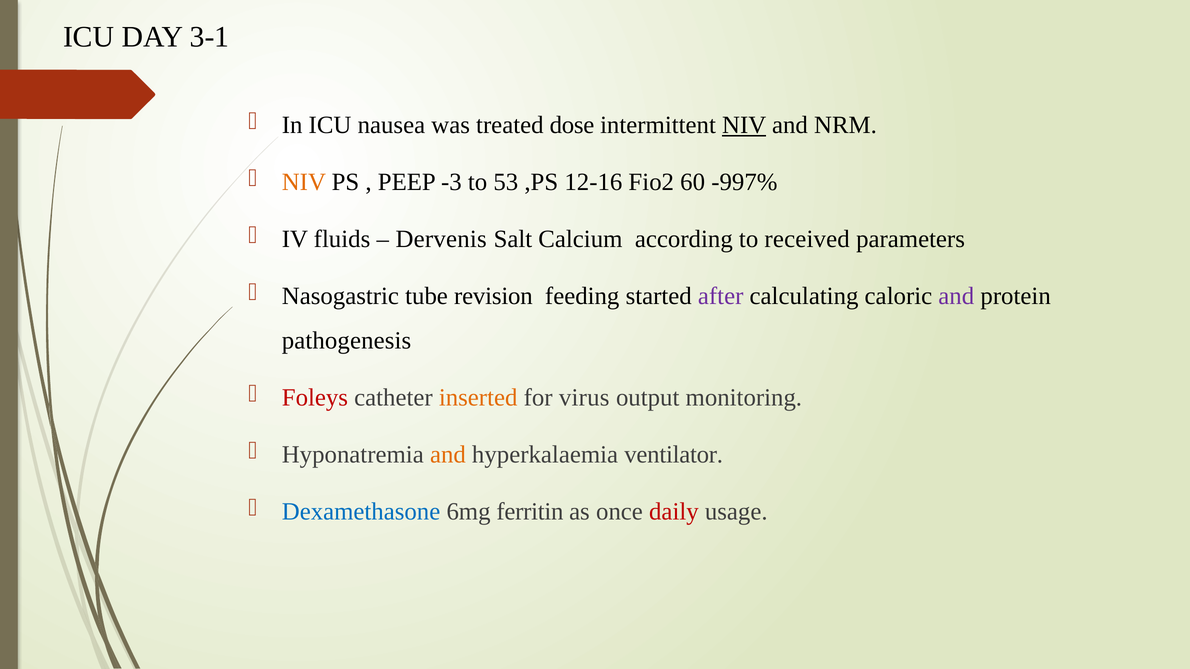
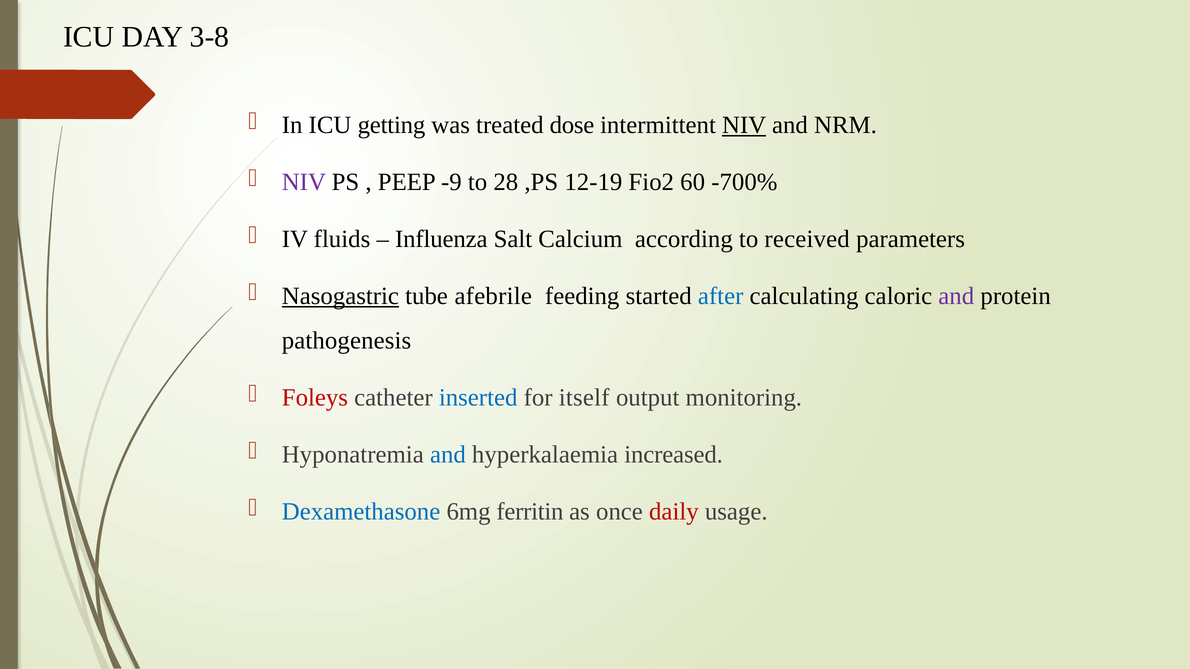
3-1: 3-1 -> 3-8 (210, 37)
nausea: nausea -> getting (391, 125)
NIV colour: orange -> purple (304, 182)
-3: -3 -> -9 (451, 182)
53: 53 -> 28 (506, 182)
12-16: 12-16 -> 12-19 (593, 182)
-997%: -997% -> -700% (744, 182)
Dervenis: Dervenis -> Influenza (441, 239)
Nasogastric underline: none -> present (340, 296)
revision: revision -> afebrile (493, 296)
after colour: purple -> blue (721, 296)
inserted colour: orange -> blue (478, 398)
virus: virus -> itself (584, 398)
and colour: orange -> blue (448, 455)
ventilator: ventilator -> increased (674, 455)
